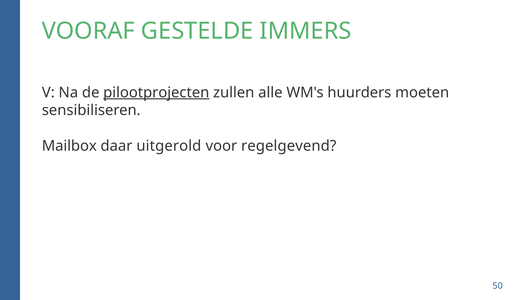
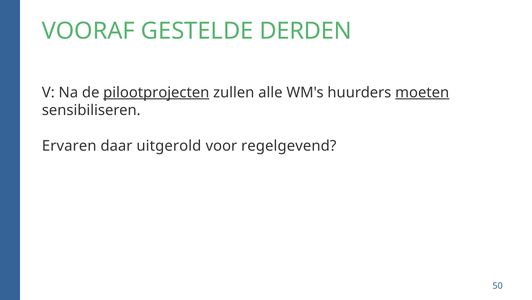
IMMERS: IMMERS -> DERDEN (306, 31)
moeten underline: none -> present (422, 92)
Mailbox: Mailbox -> Ervaren (69, 146)
